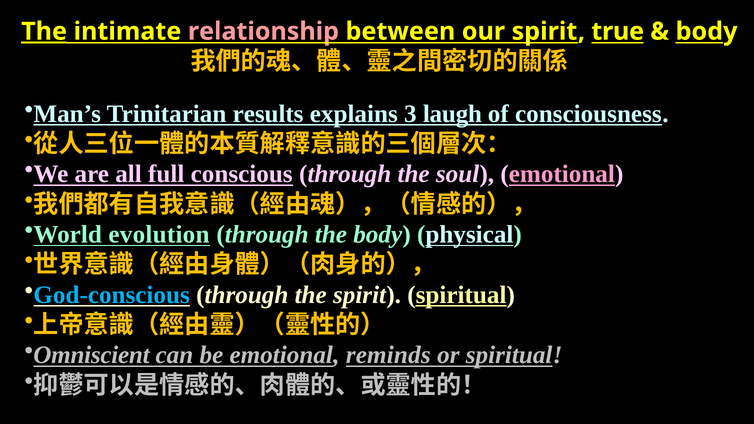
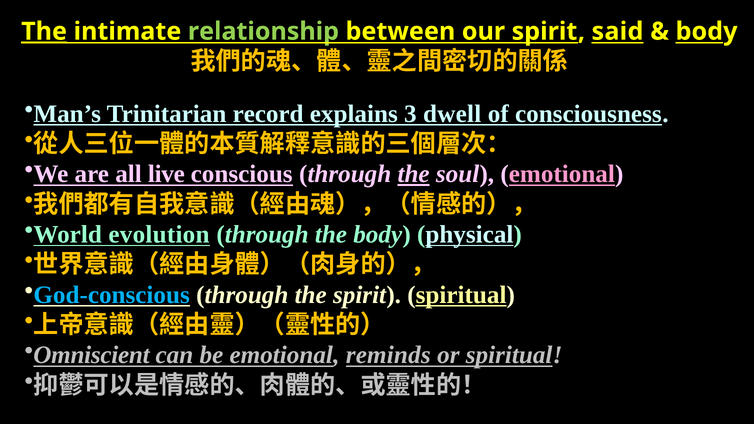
relationship colour: pink -> light green (263, 31)
true: true -> said (617, 31)
results: results -> record (268, 114)
laugh: laugh -> dwell (452, 114)
full: full -> live (166, 174)
the underline: none -> present (414, 174)
